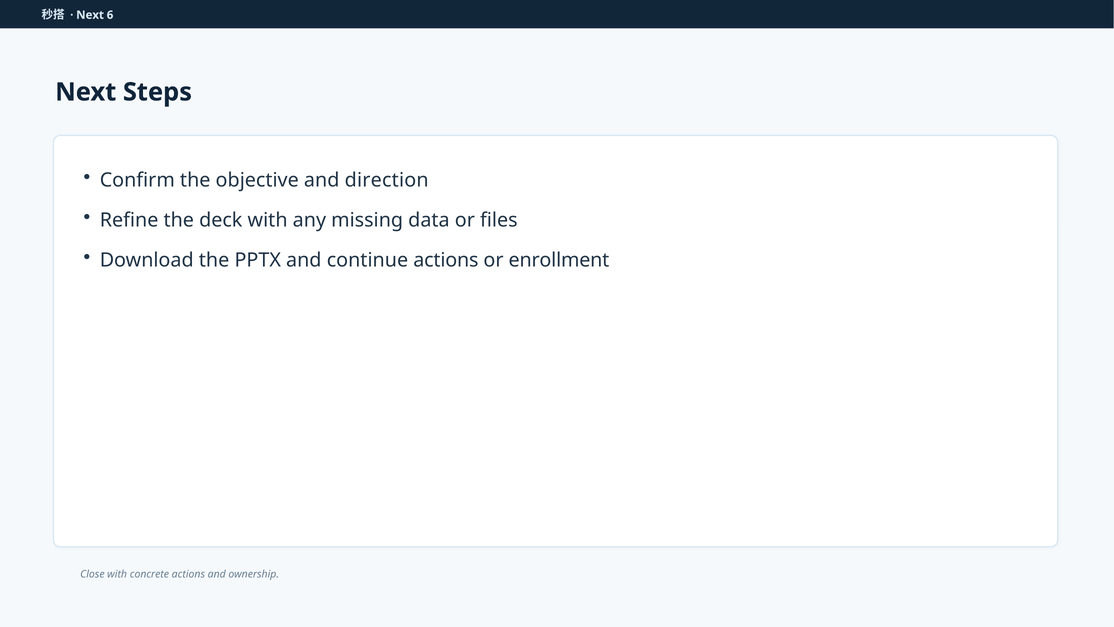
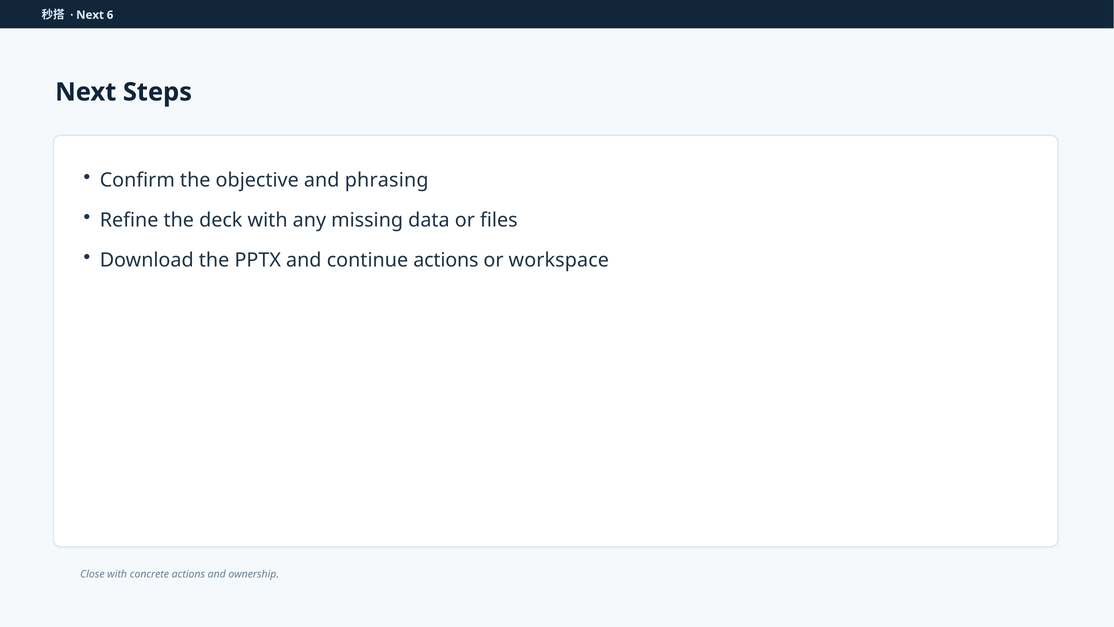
direction: direction -> phrasing (387, 180)
enrollment: enrollment -> workspace (559, 260)
